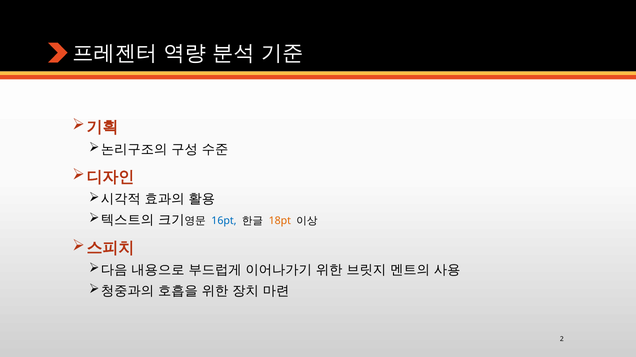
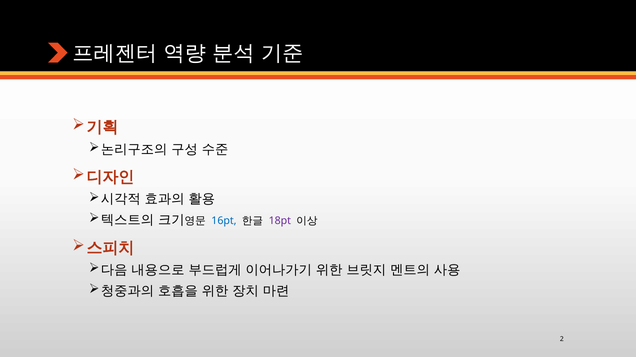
18pt colour: orange -> purple (280, 221)
